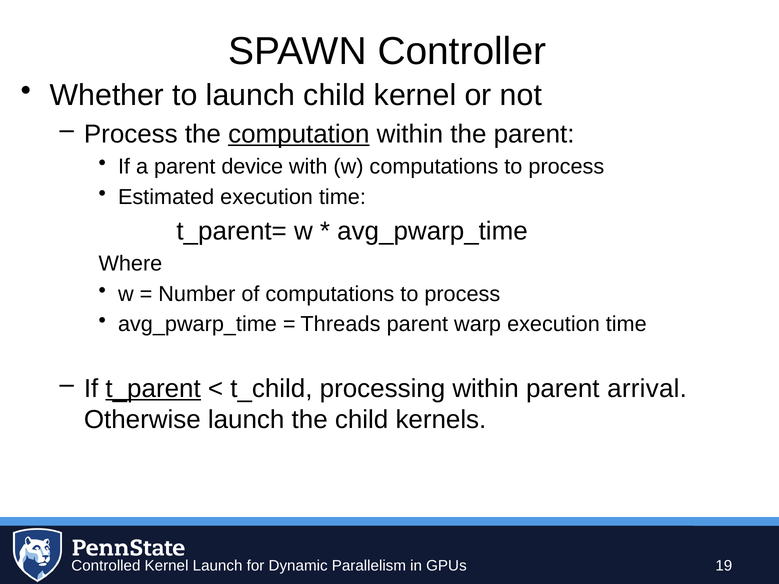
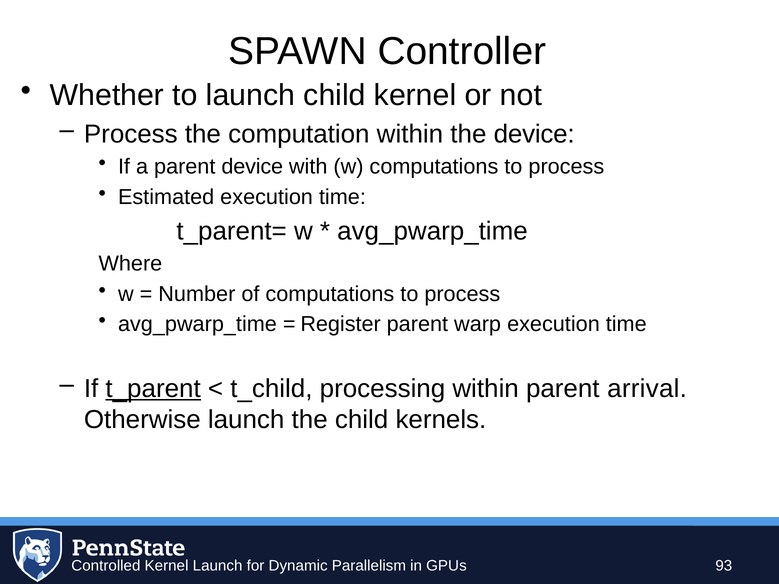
computation underline: present -> none (299, 134)
the parent: parent -> device (534, 134)
Threads: Threads -> Register (341, 324)
19: 19 -> 93 (724, 566)
